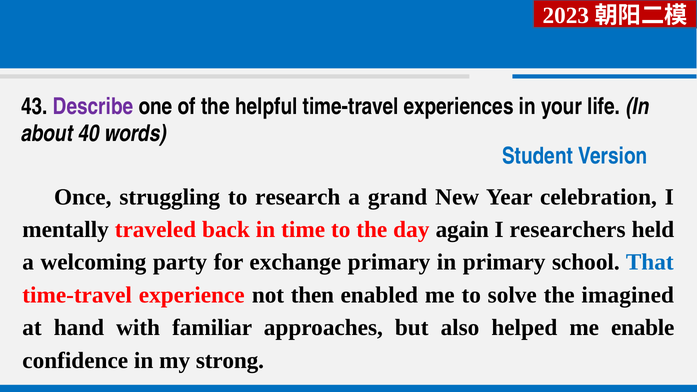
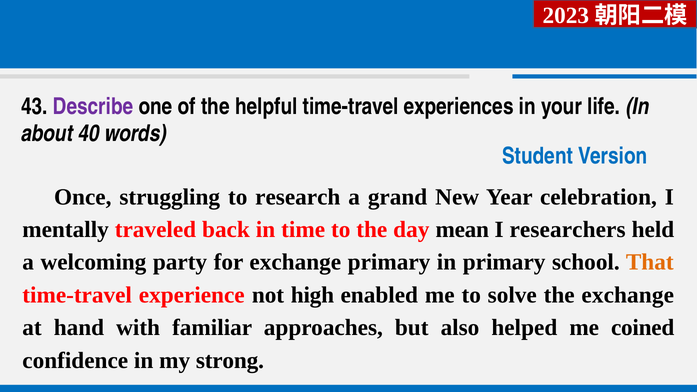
again: again -> mean (462, 230)
That colour: blue -> orange (650, 262)
then: then -> high (312, 295)
the imagined: imagined -> exchange (628, 295)
enable: enable -> coined (643, 328)
